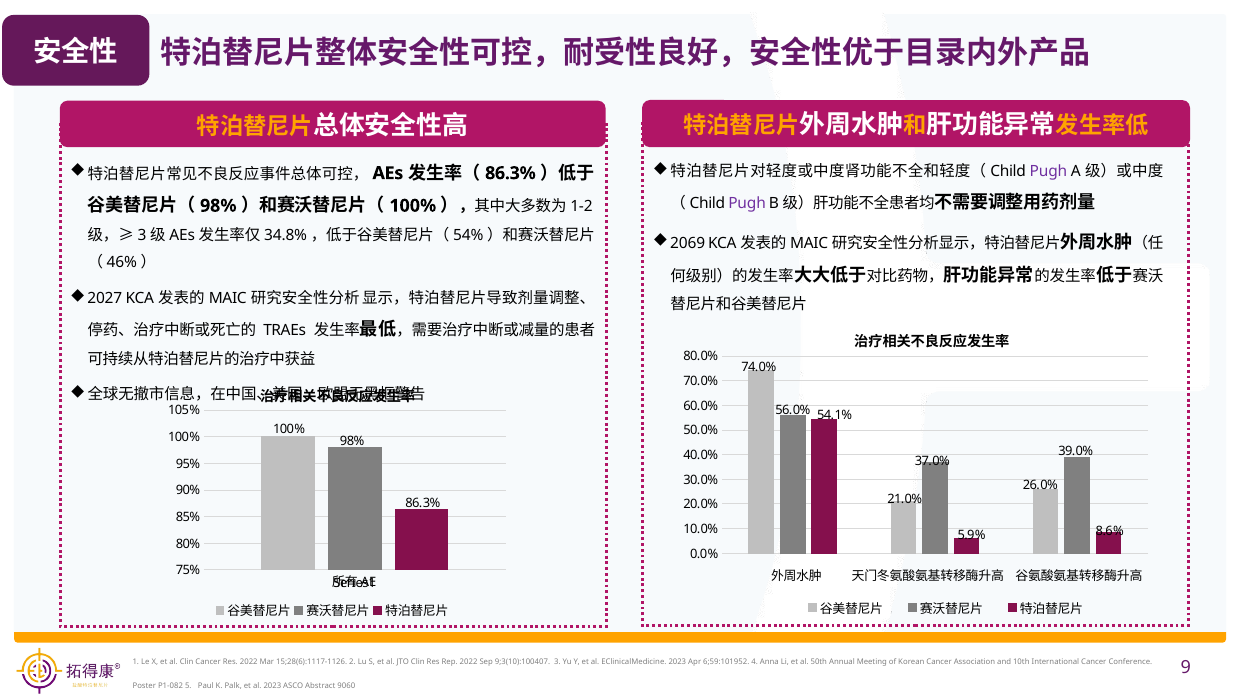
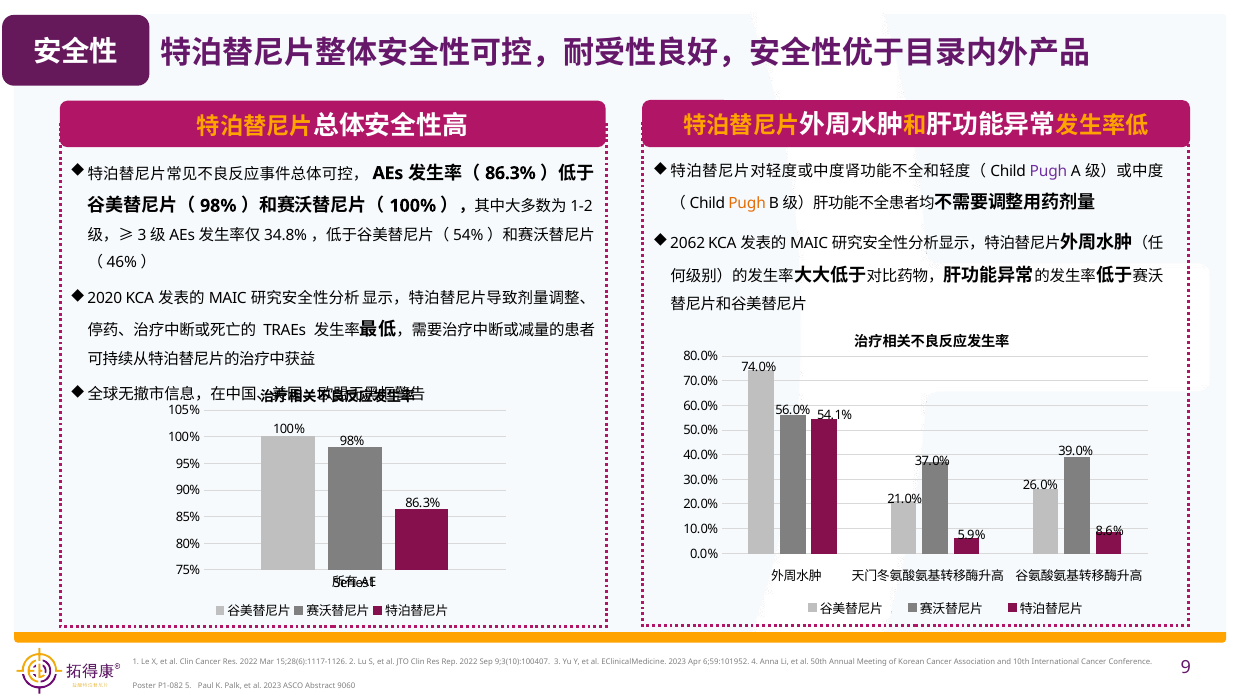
Pugh colour: purple -> orange (747, 204)
2069: 2069 -> 2062 (688, 244)
2027: 2027 -> 2020 (105, 299)
